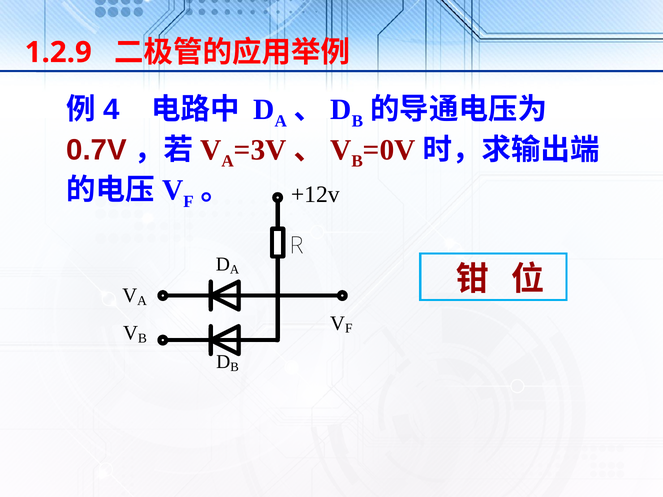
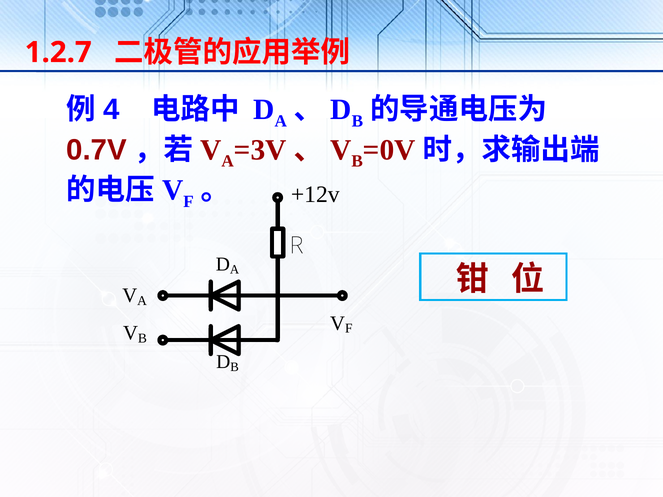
1.2.9: 1.2.9 -> 1.2.7 (58, 52)
